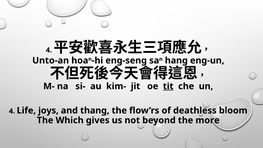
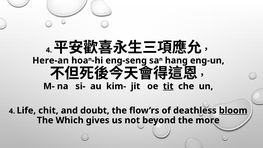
Unto-an: Unto-an -> Here-an (51, 60)
joys: joys -> chit (48, 110)
thang: thang -> doubt (95, 110)
bloom underline: none -> present (233, 110)
